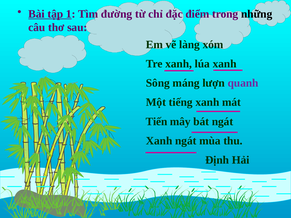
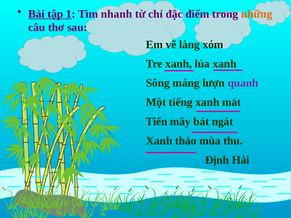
đường: đường -> nhanh (117, 14)
những colour: black -> orange (257, 14)
Xanh ngát: ngát -> thảo (186, 141)
